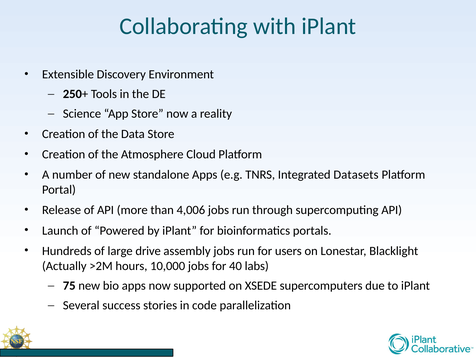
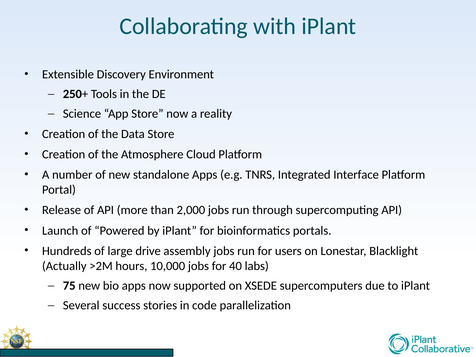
Datasets: Datasets -> Interface (356, 175)
4,006: 4,006 -> 2,000 (191, 210)
